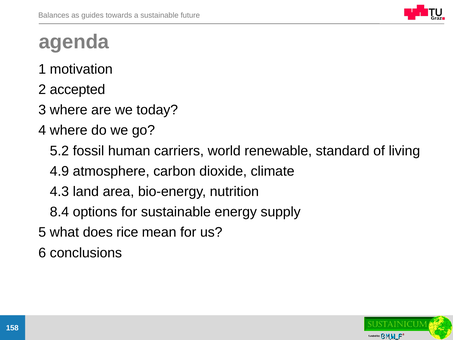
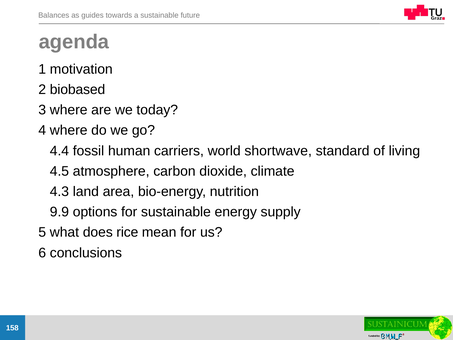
accepted: accepted -> biobased (78, 90)
5.2: 5.2 -> 4.4 (59, 151)
renewable: renewable -> shortwave (278, 151)
4.9: 4.9 -> 4.5 (59, 171)
8.4: 8.4 -> 9.9 (59, 212)
